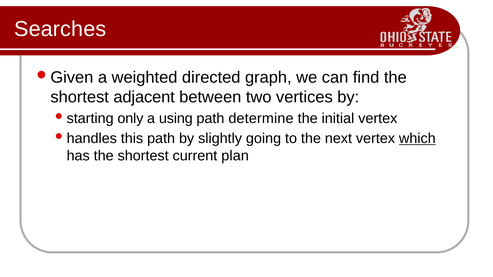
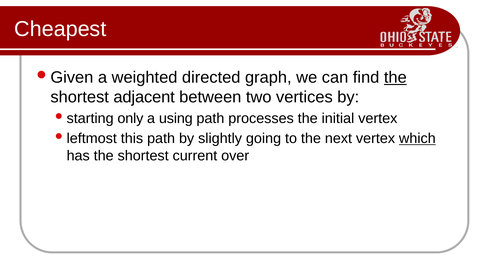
Searches: Searches -> Cheapest (60, 29)
the underline: none -> present (395, 78)
determine: determine -> processes (261, 119)
handles: handles -> leftmost (92, 139)
plan: plan -> over (235, 156)
